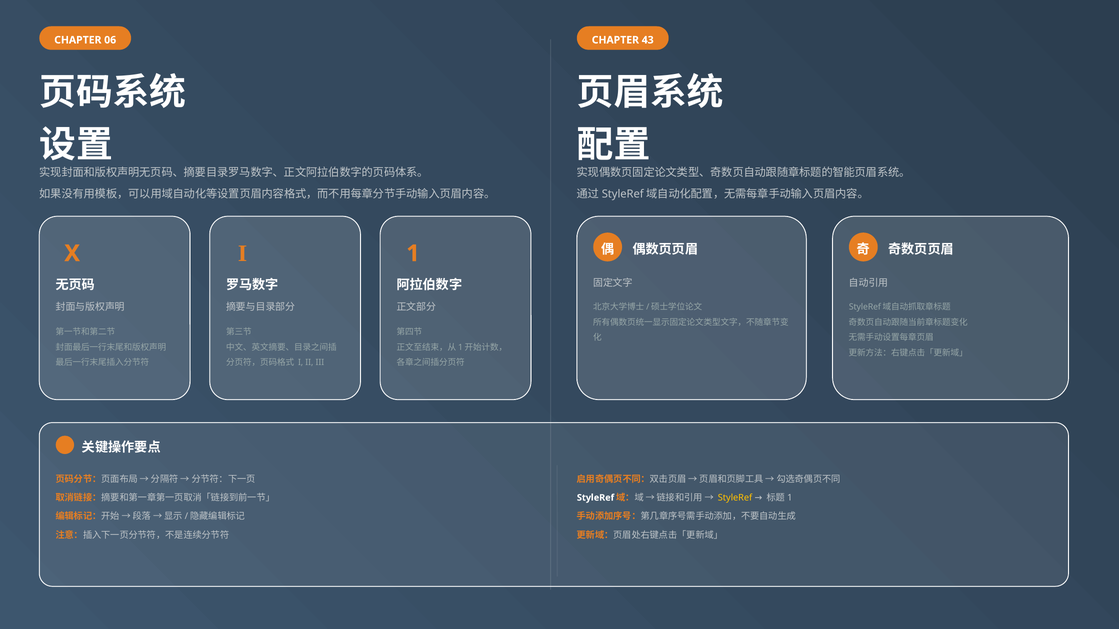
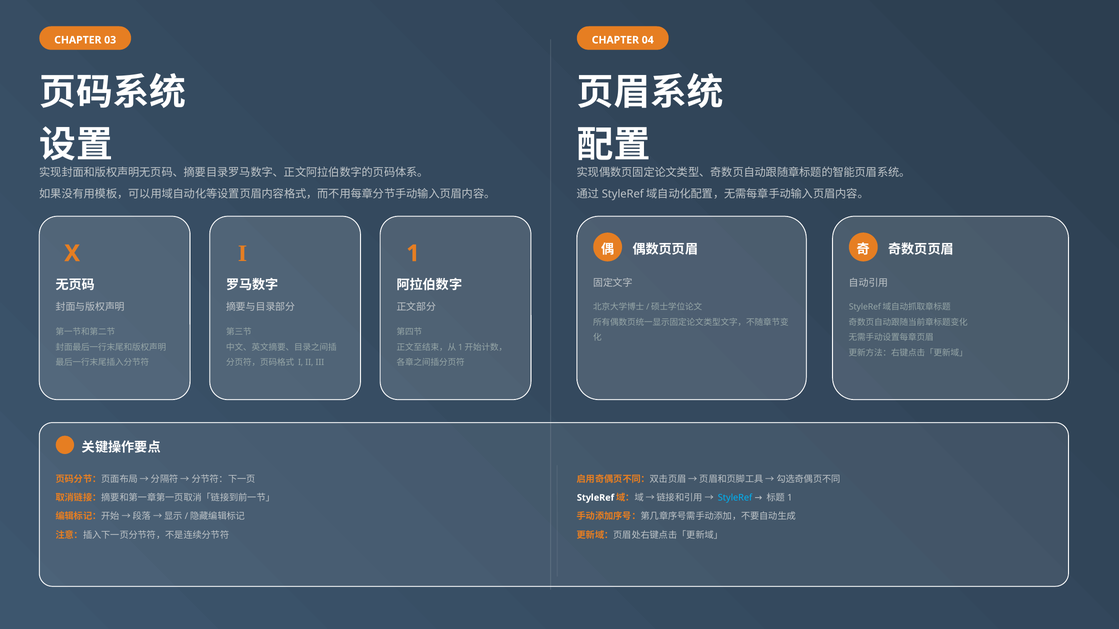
06: 06 -> 03 (110, 40)
43: 43 -> 04 (648, 40)
StyleRef colour: yellow -> light blue (735, 498)
